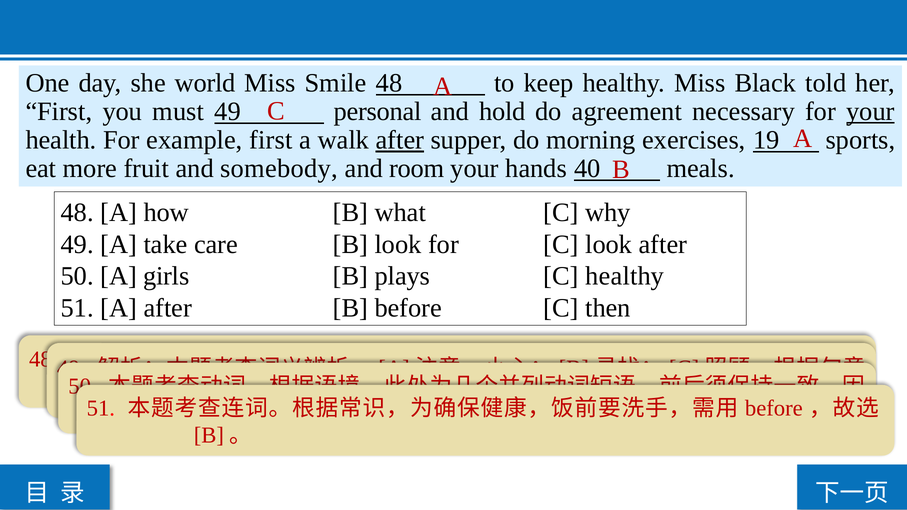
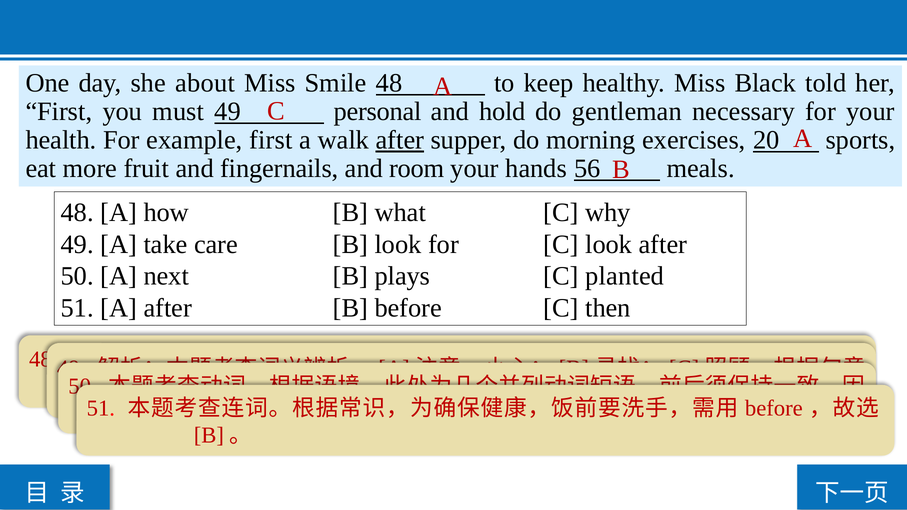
world: world -> about (205, 83)
agreement: agreement -> gentleman (627, 112)
your underline: present -> none (870, 112)
19: 19 -> 20 (766, 140)
somebody: somebody -> fingernails (279, 169)
40: 40 -> 56 (587, 169)
girls: girls -> next (166, 276)
C healthy: healthy -> planted (625, 276)
